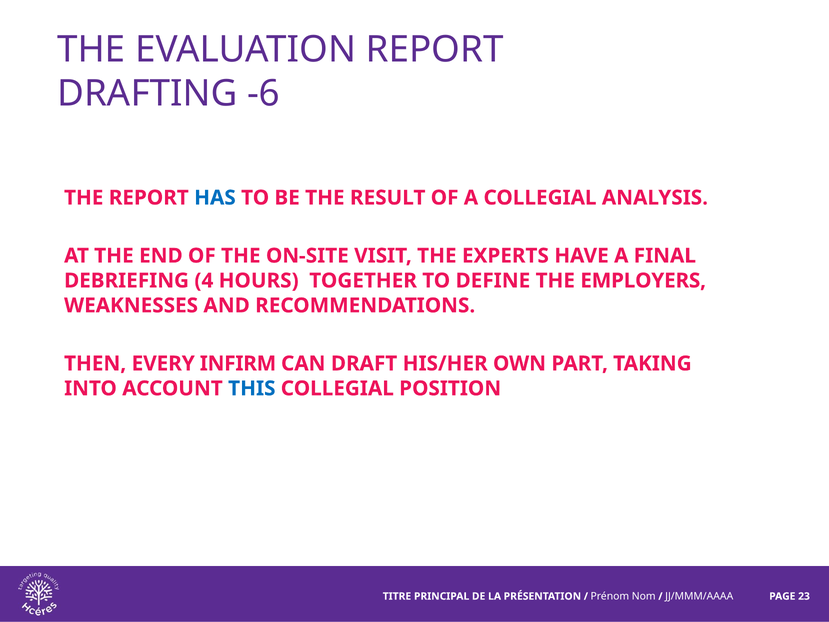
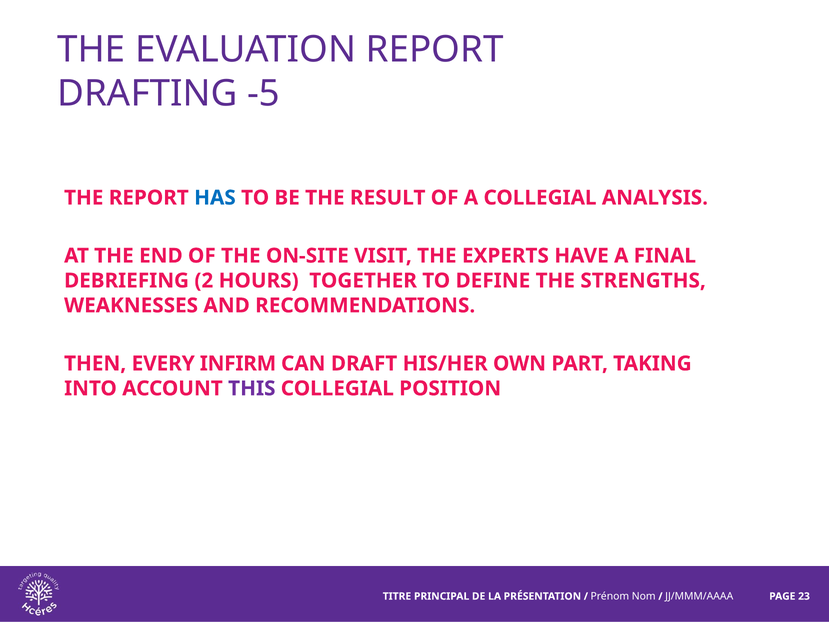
-6: -6 -> -5 (263, 94)
4: 4 -> 2 (204, 281)
EMPLOYERS: EMPLOYERS -> STRENGTHS (643, 281)
THIS colour: blue -> purple (252, 388)
